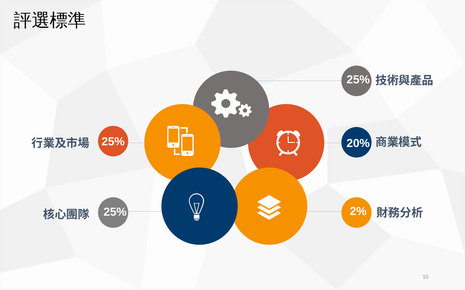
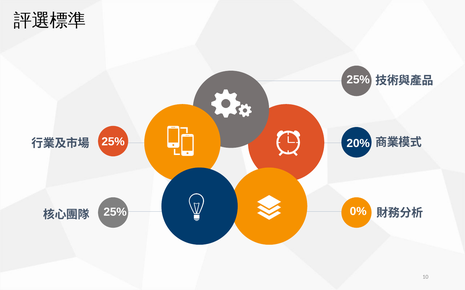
2%: 2% -> 0% (358, 212)
